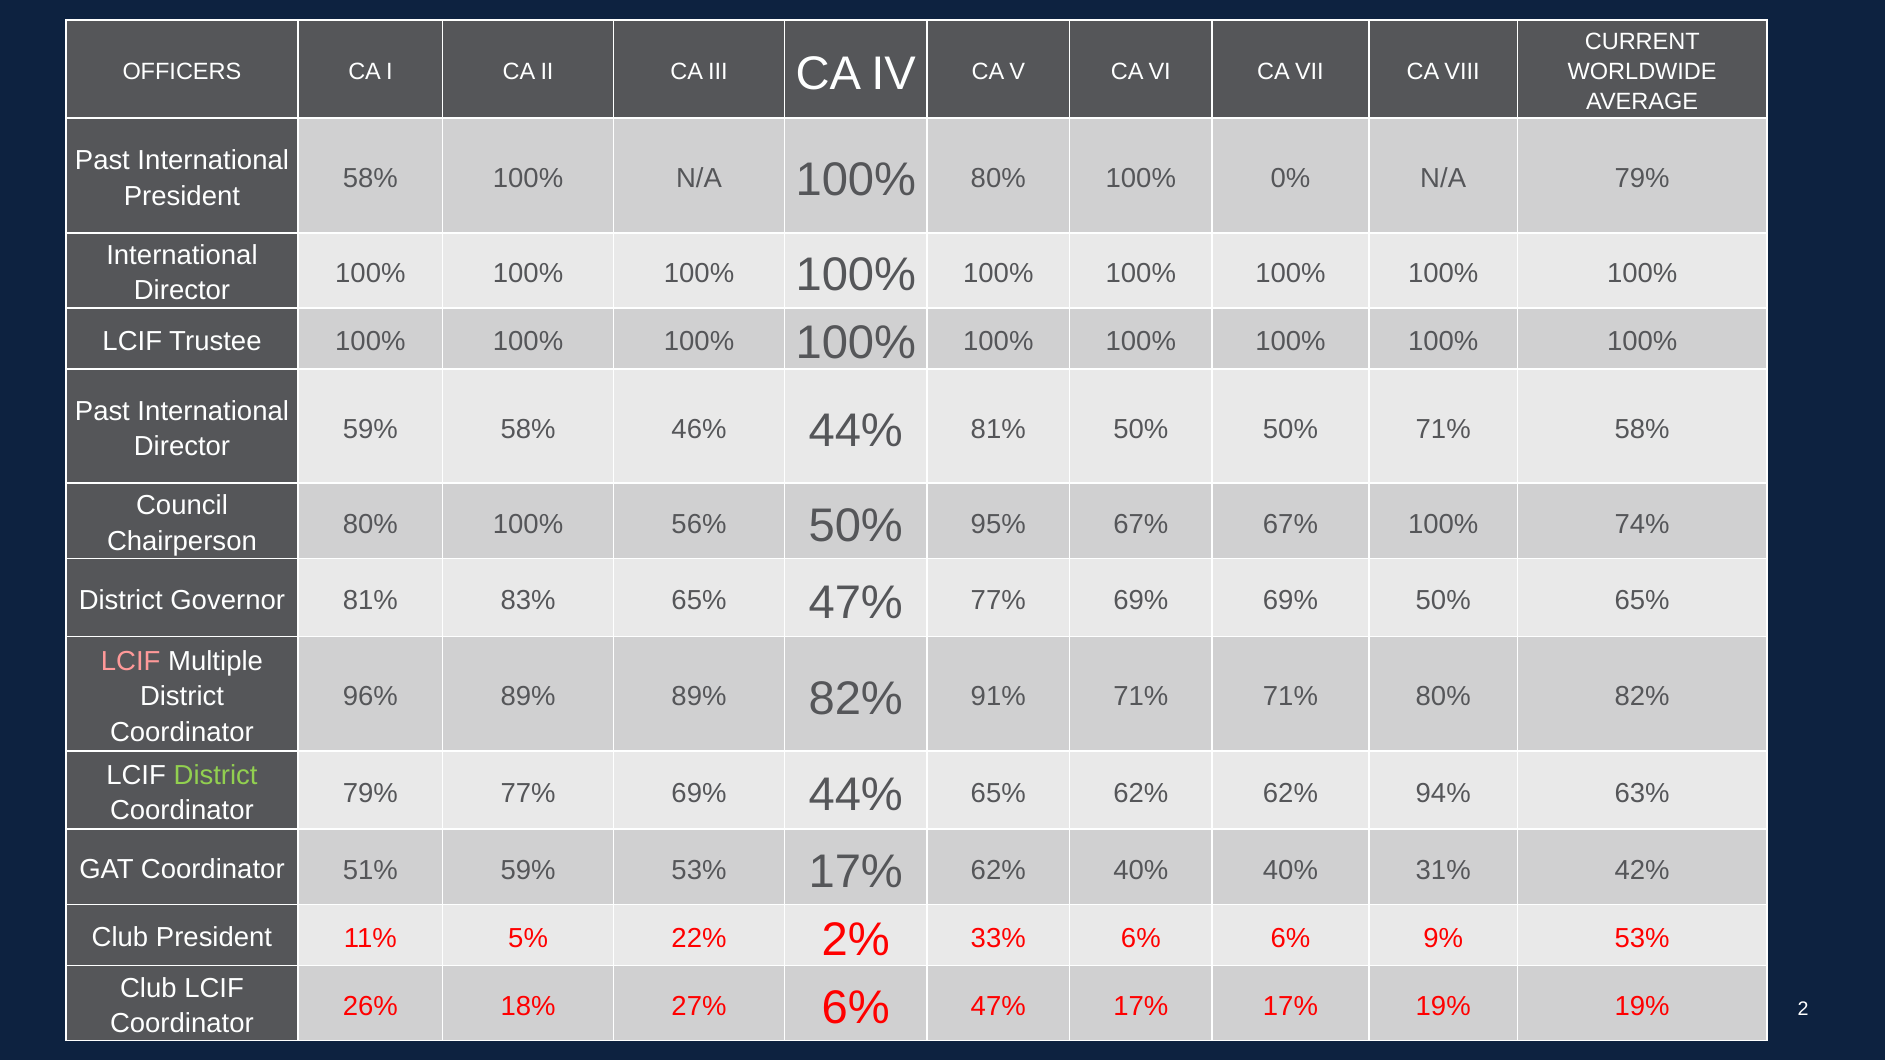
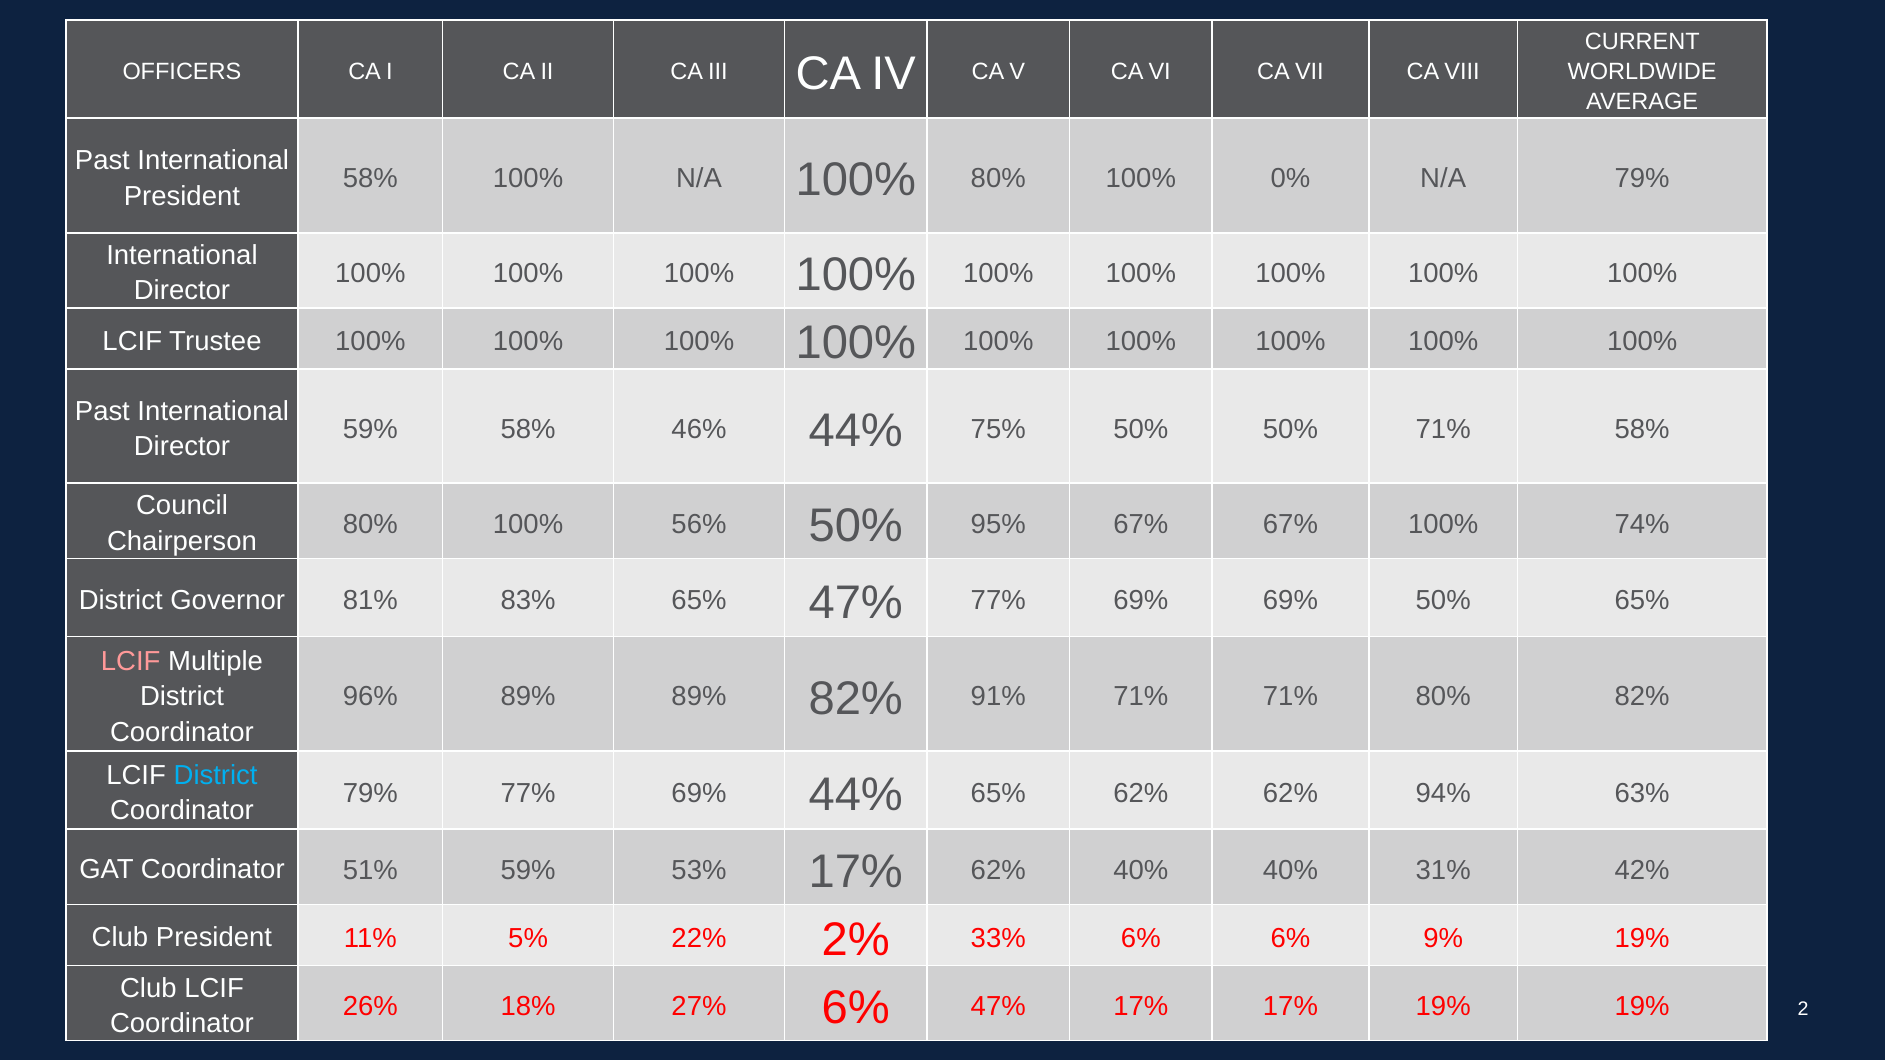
44% 81%: 81% -> 75% (998, 429)
District colour: light green -> light blue (216, 775)
9% 53%: 53% -> 19% (1642, 938)
